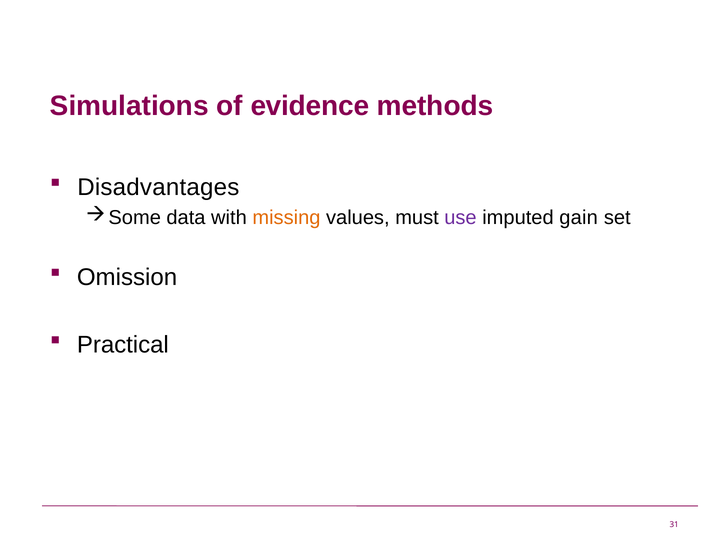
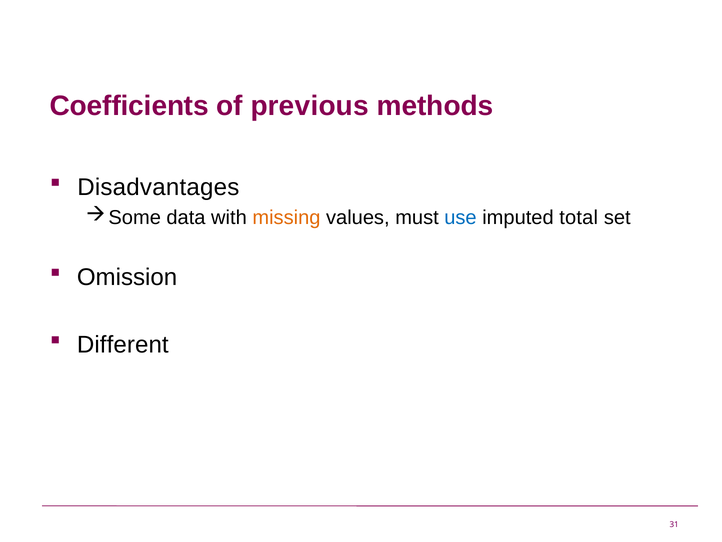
Simulations: Simulations -> Coefficients (129, 106)
evidence: evidence -> previous (310, 106)
use colour: purple -> blue (460, 217)
gain: gain -> total (579, 217)
Practical: Practical -> Different (123, 344)
